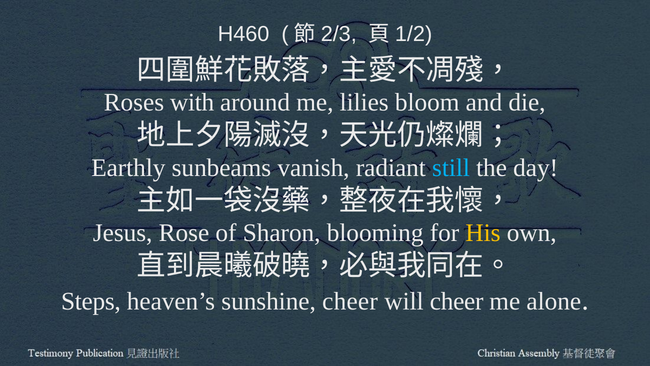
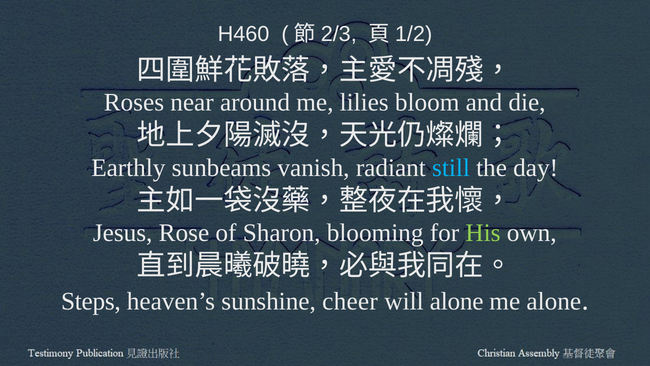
with: with -> near (192, 102)
His colour: yellow -> light green (483, 233)
will cheer: cheer -> alone (457, 301)
